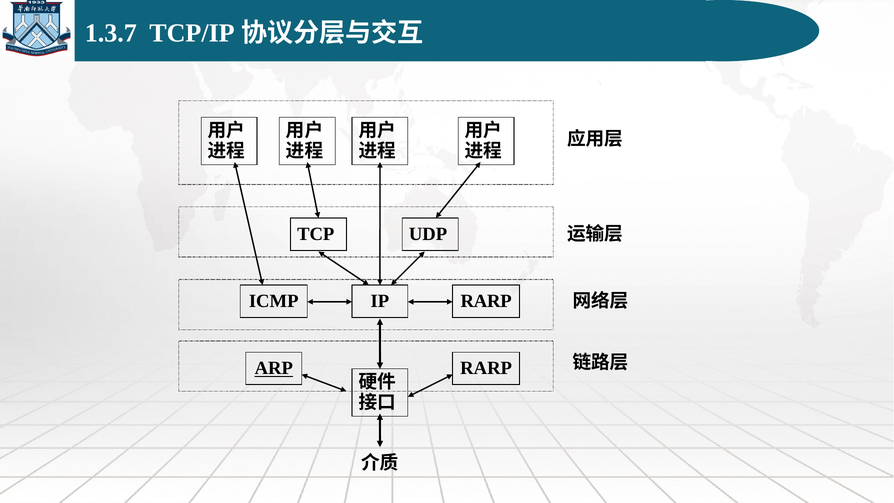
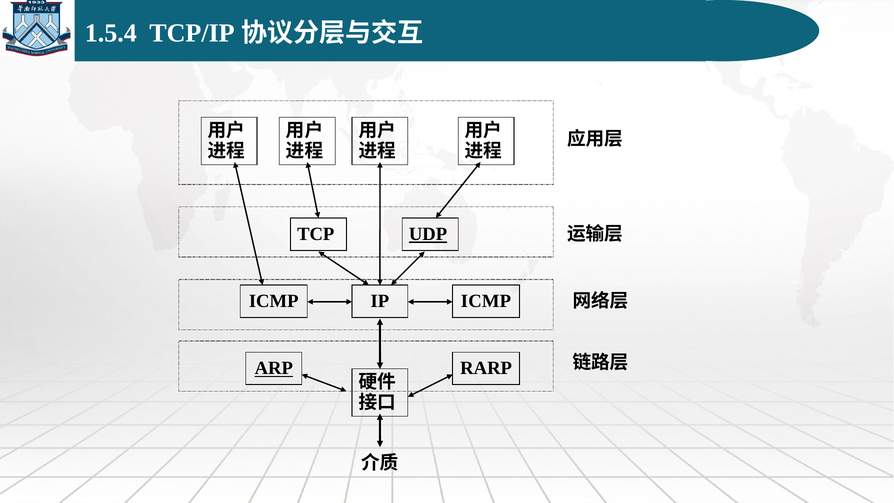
1.3.7: 1.3.7 -> 1.5.4 (111, 33)
UDP underline: none -> present (428, 234)
ICMP RARP: RARP -> ICMP (486, 301)
